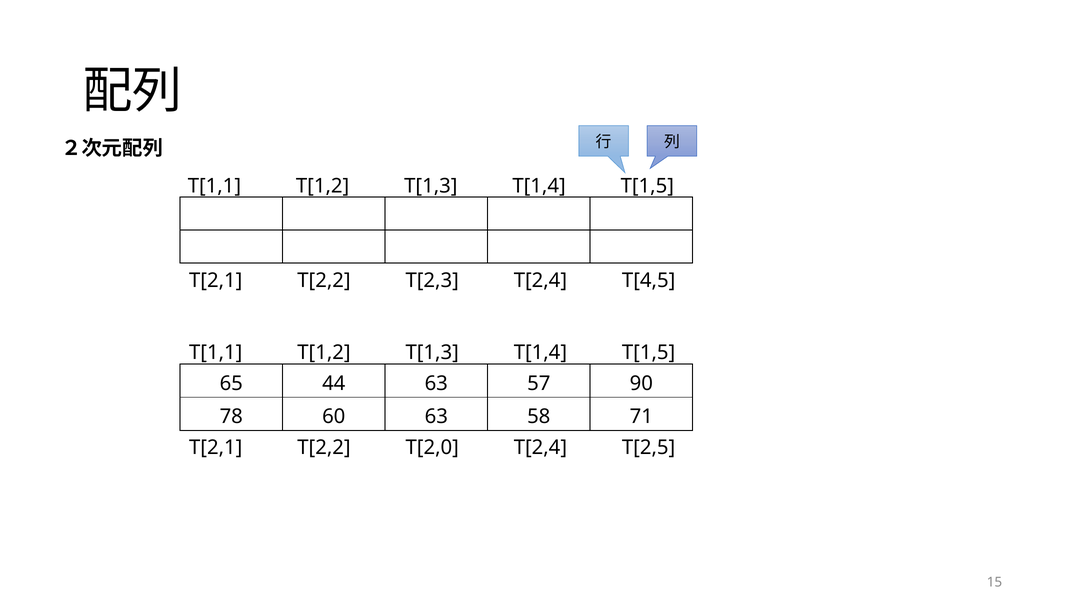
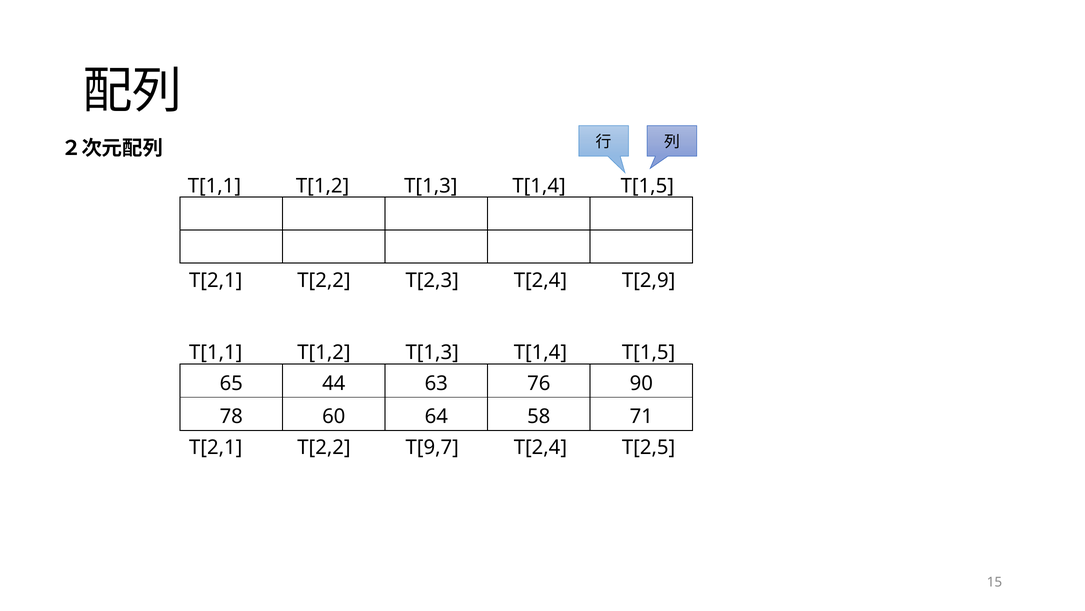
T[4,5: T[4,5 -> T[2,9 (649, 280)
57: 57 -> 76 (539, 383)
60 63: 63 -> 64 (436, 416)
T[2,0: T[2,0 -> T[9,7 (432, 447)
